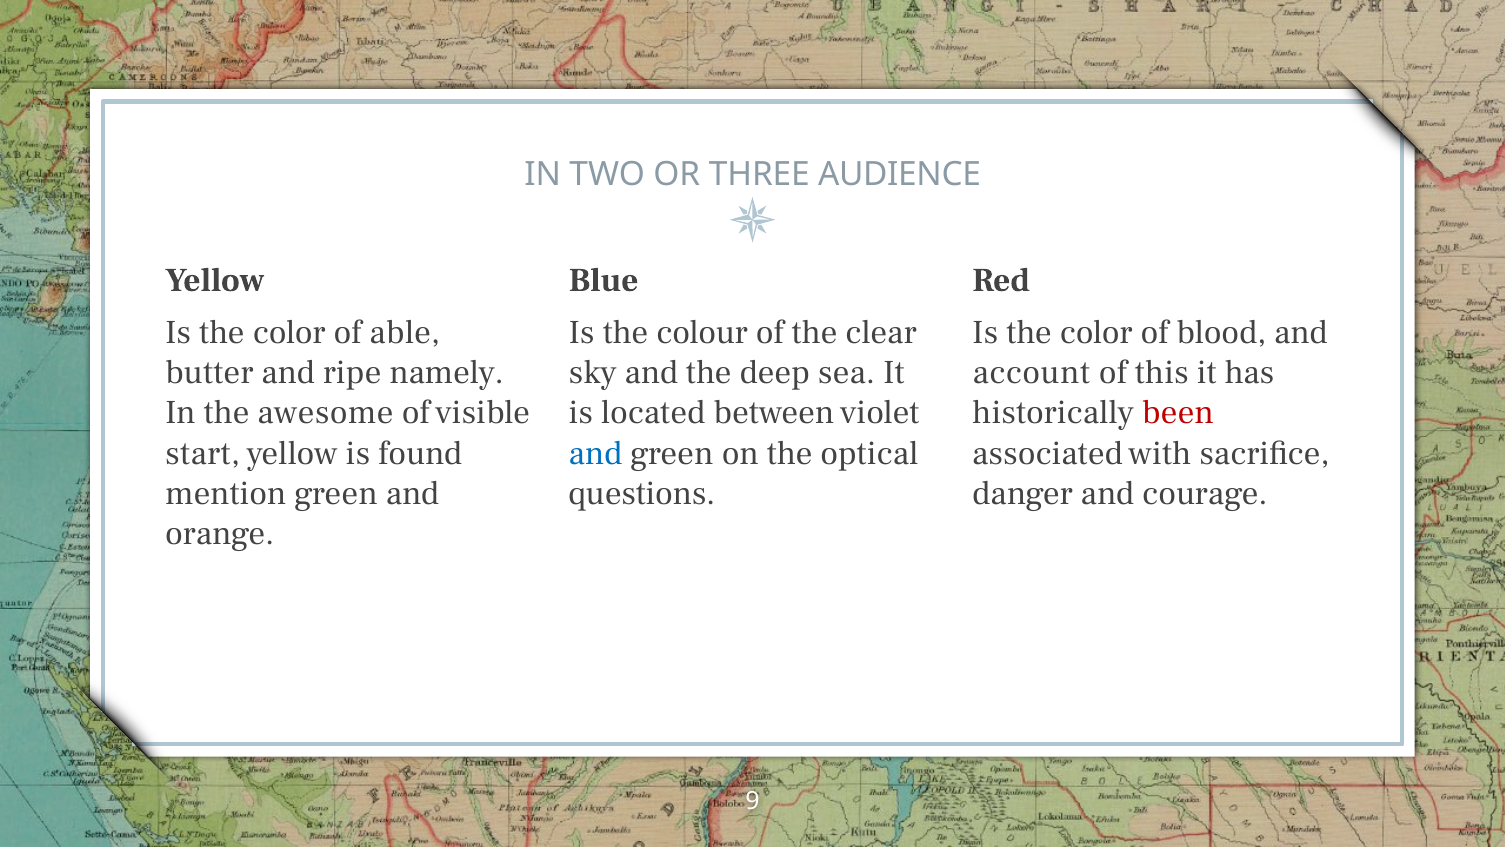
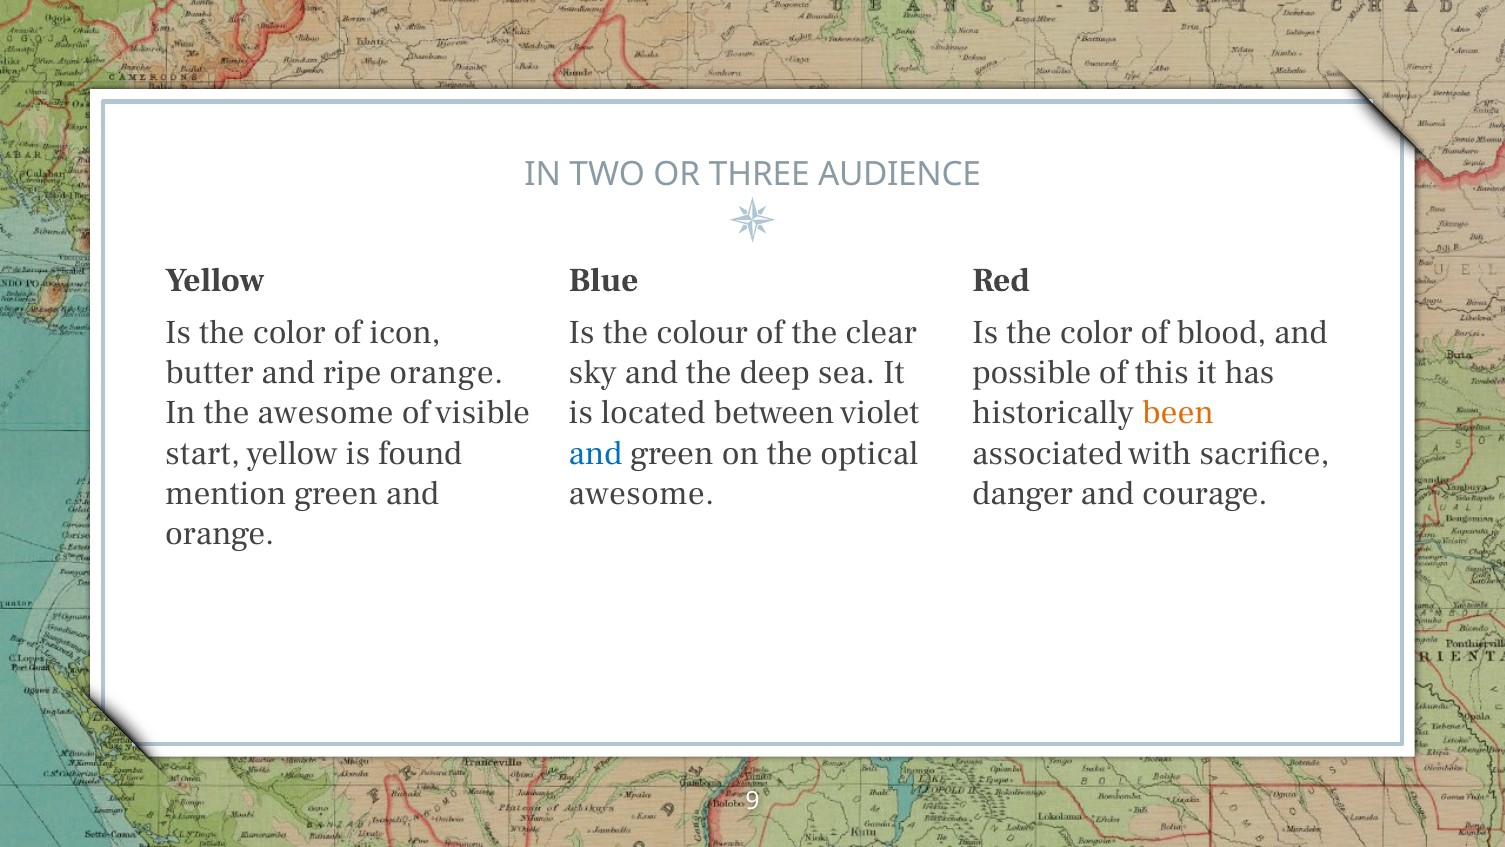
able: able -> icon (405, 332)
ripe namely: namely -> orange (446, 373)
account: account -> possible (1032, 373)
been colour: red -> orange (1178, 413)
questions: questions -> awesome (642, 493)
